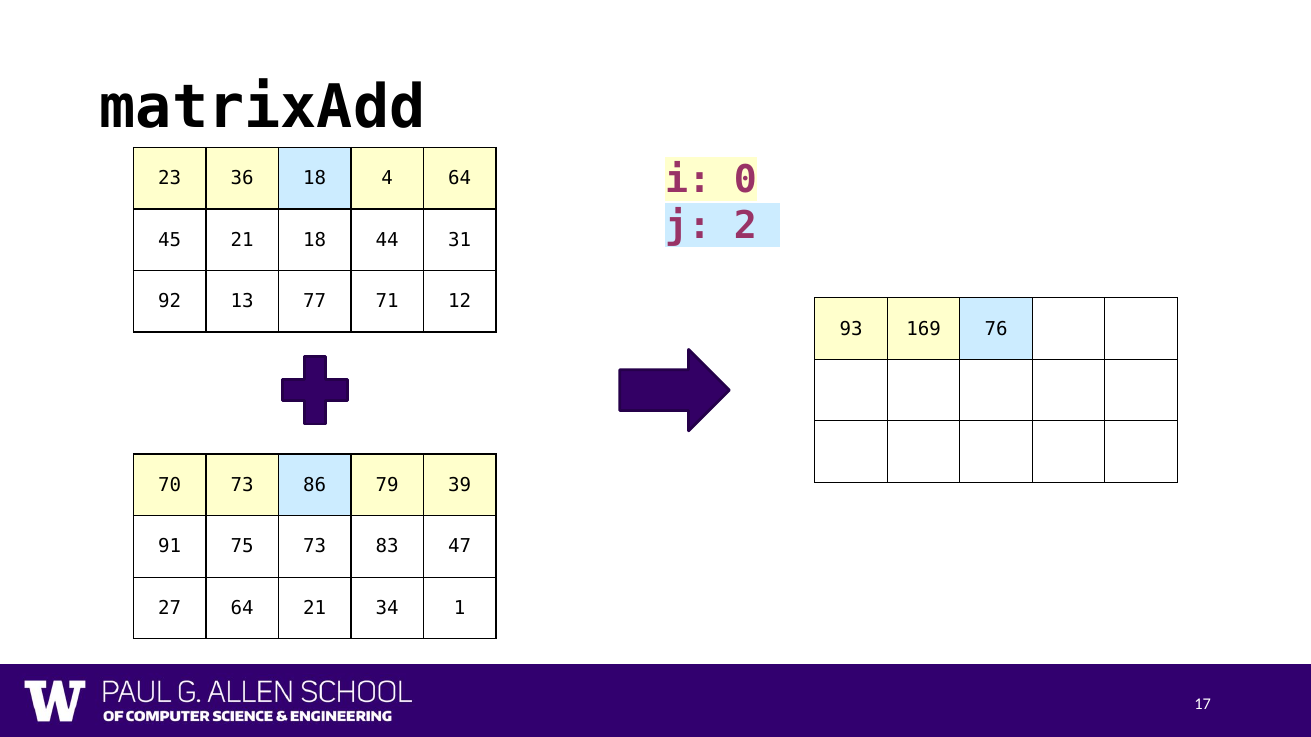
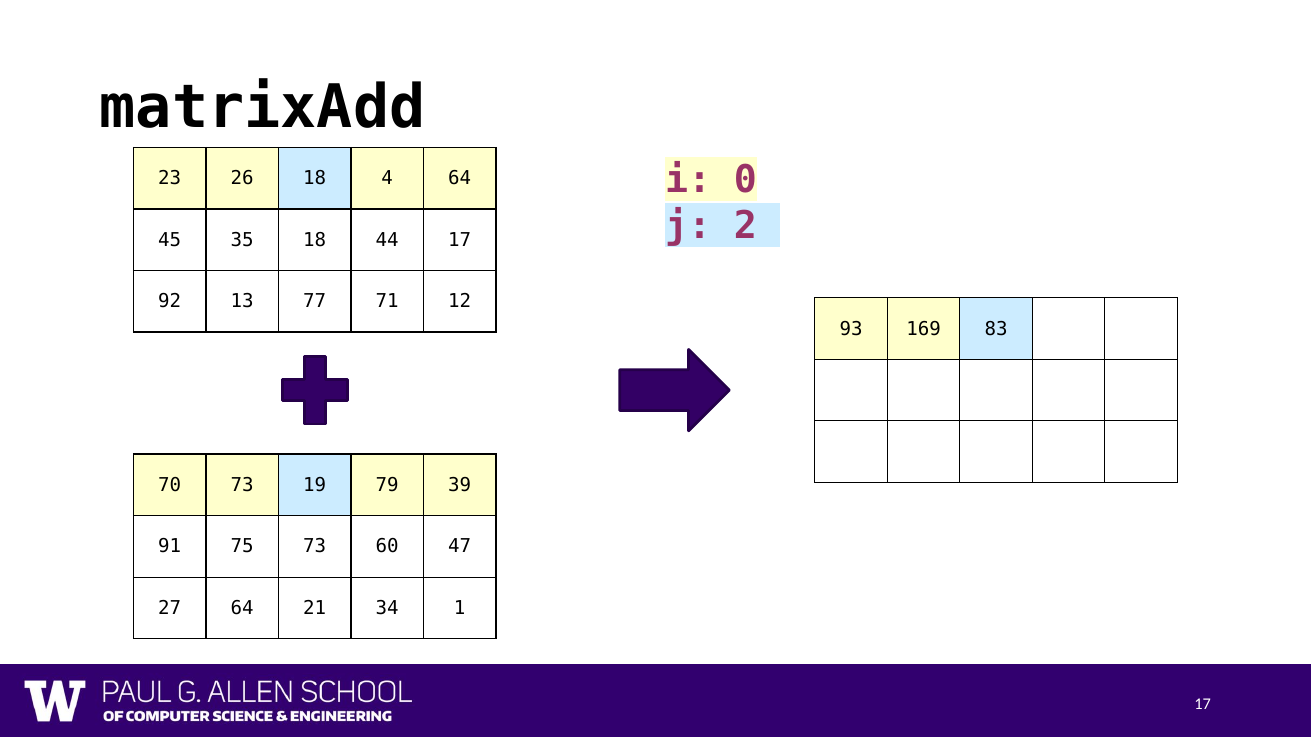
36: 36 -> 26 (242, 179)
45 21: 21 -> 35 (242, 240)
44 31: 31 -> 17 (460, 240)
169 76: 76 -> 83 (996, 329)
86: 86 -> 19 (315, 485)
73 83: 83 -> 60 (387, 547)
